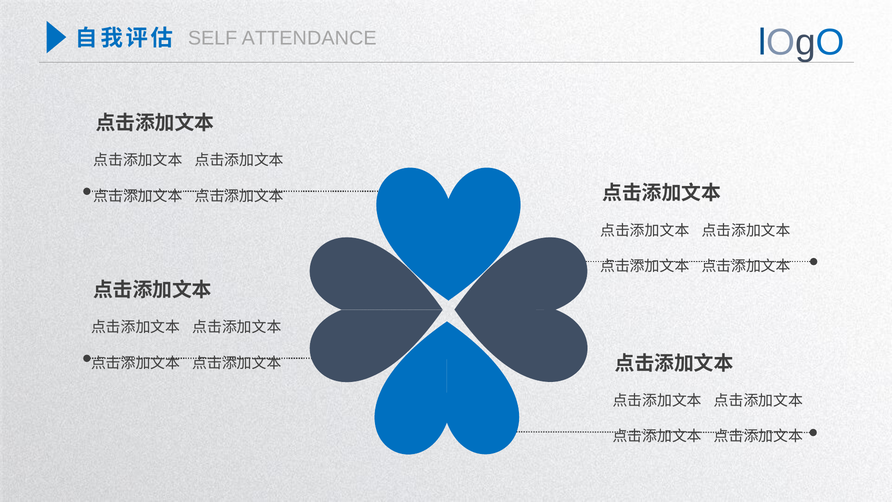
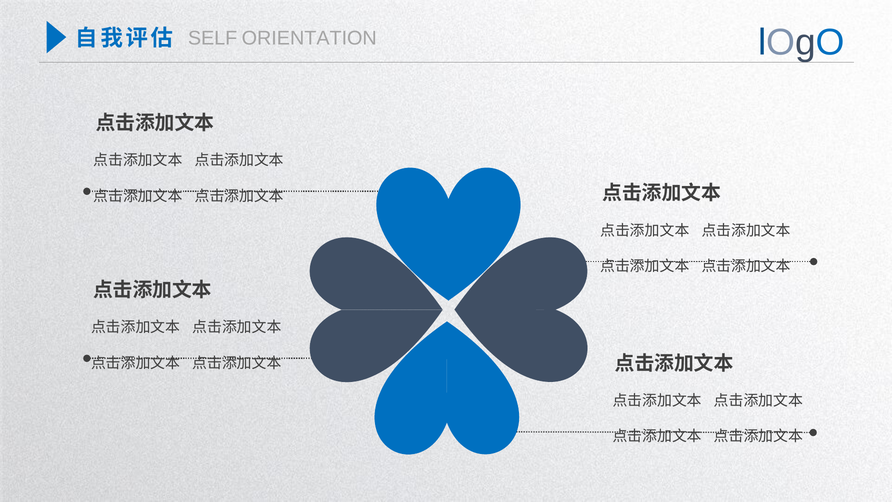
ATTENDANCE: ATTENDANCE -> ORIENTATION (309, 38)
